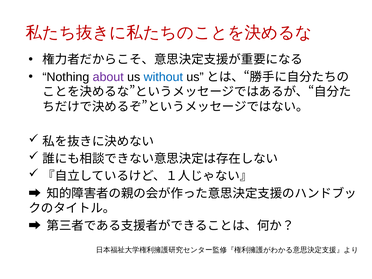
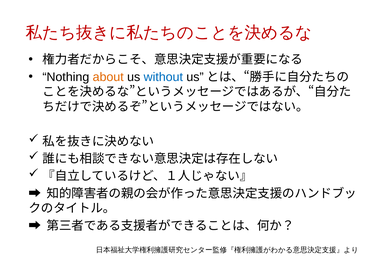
about colour: purple -> orange (108, 77)
